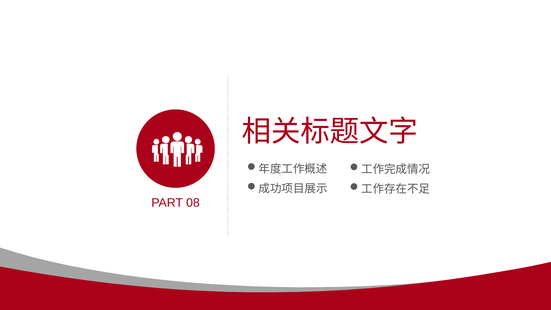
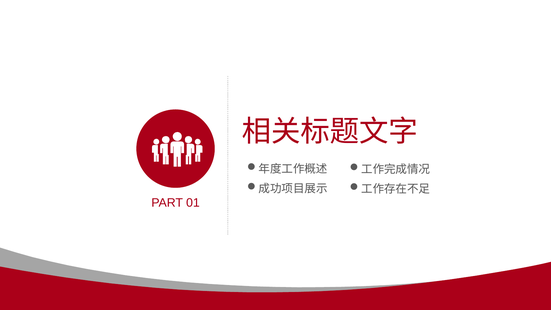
08: 08 -> 01 (193, 203)
